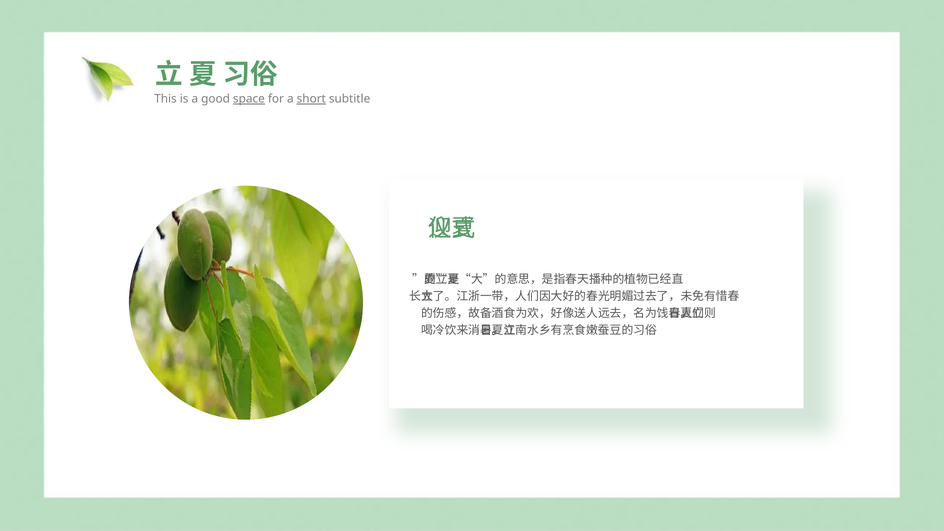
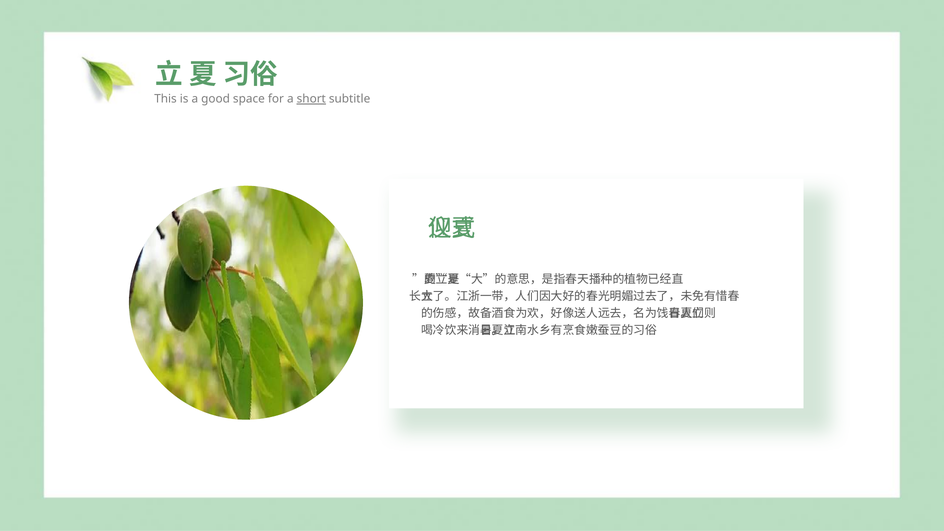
space underline: present -> none (249, 99)
